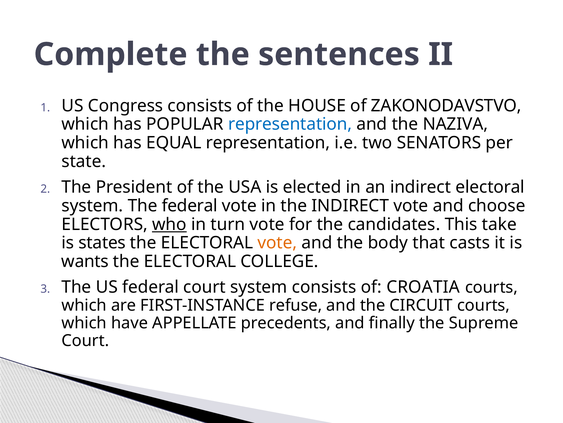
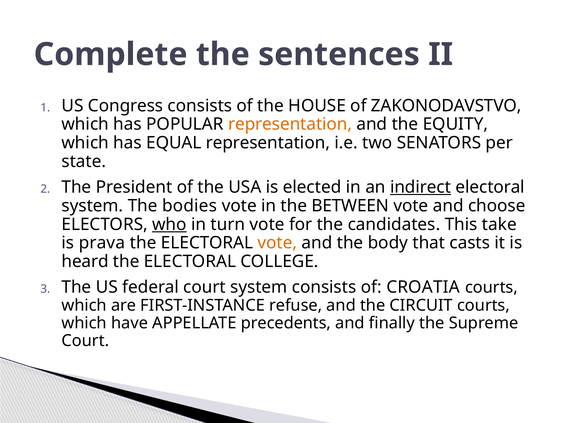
representation colour: blue -> orange (290, 124)
NAZIVA: NAZIVA -> EQUITY (455, 124)
indirect underline: none -> present (420, 187)
The federal: federal -> bodies (190, 205)
the INDIRECT: INDIRECT -> BETWEEN (350, 205)
states: states -> prava (102, 243)
wants: wants -> heard (85, 261)
